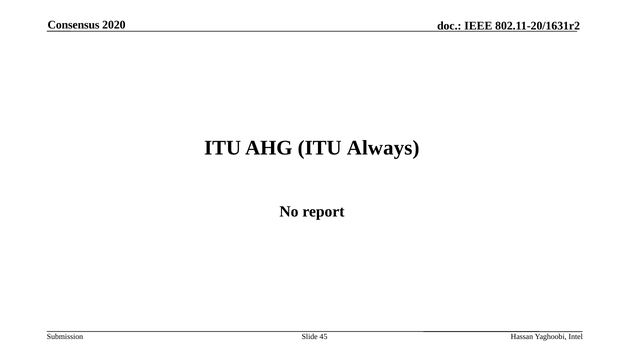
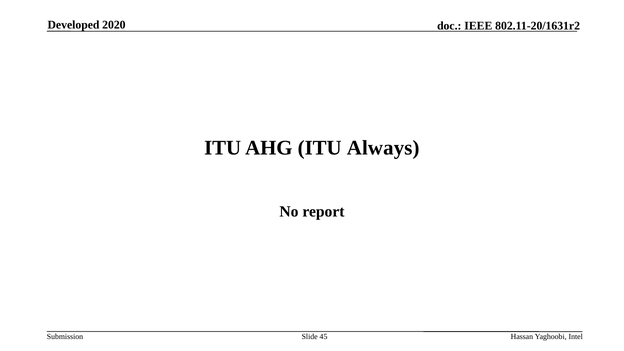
Consensus: Consensus -> Developed (74, 25)
